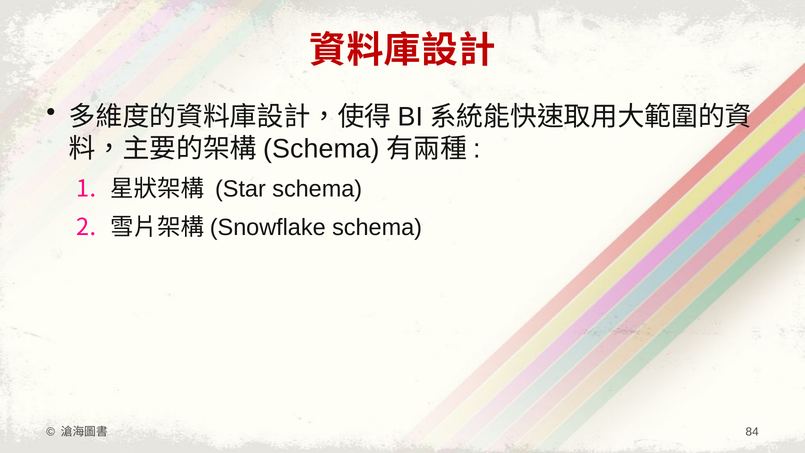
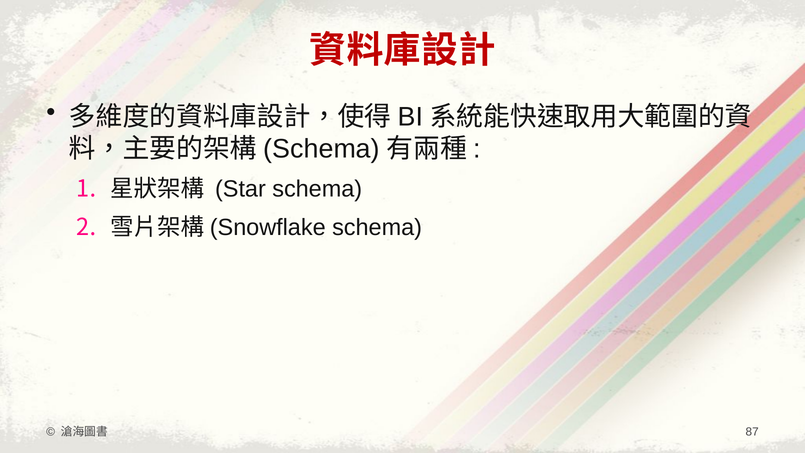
84: 84 -> 87 (752, 432)
